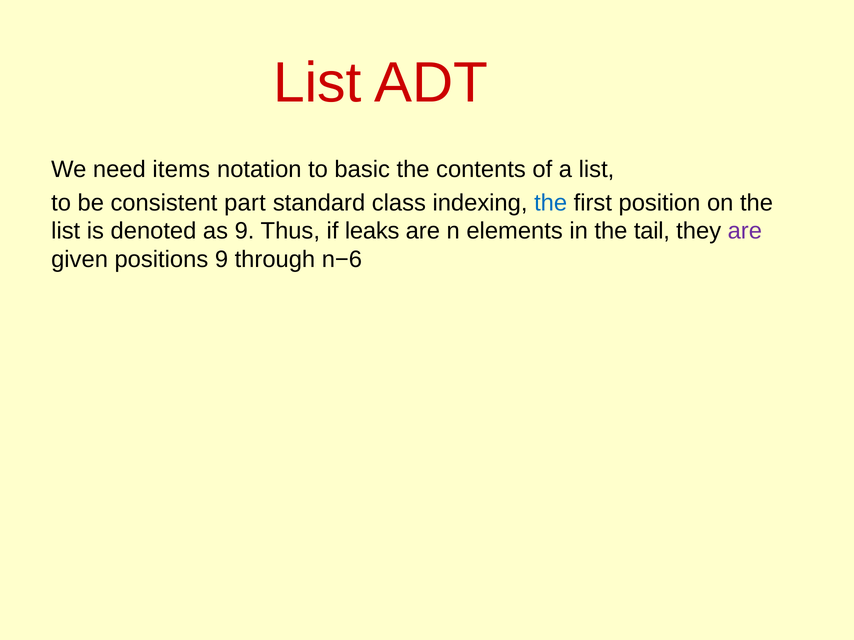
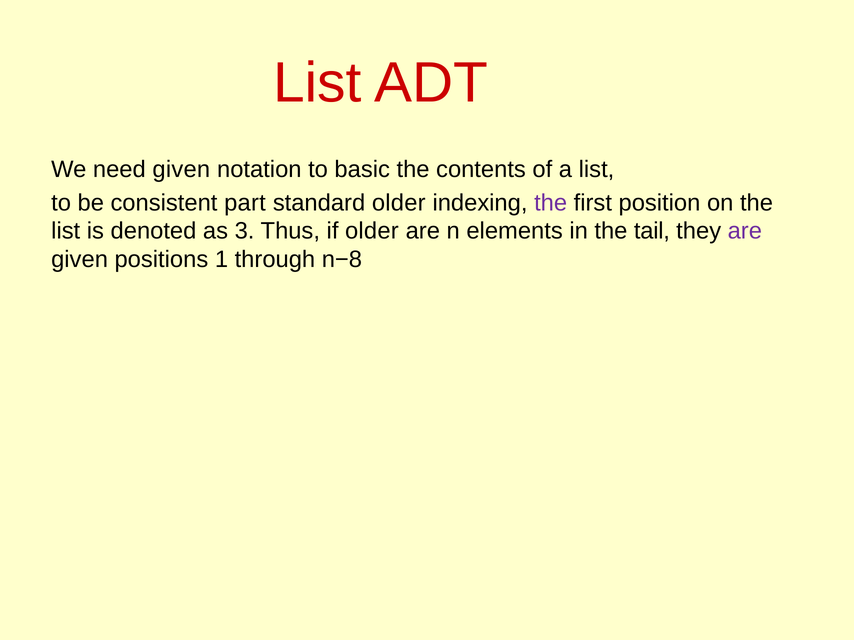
need items: items -> given (181, 170)
standard class: class -> older (399, 203)
the colour: blue -> purple (551, 203)
as 9: 9 -> 3 (245, 231)
if leaks: leaks -> older (372, 231)
positions 9: 9 -> 1 (222, 260)
n−6: n−6 -> n−8 (342, 260)
